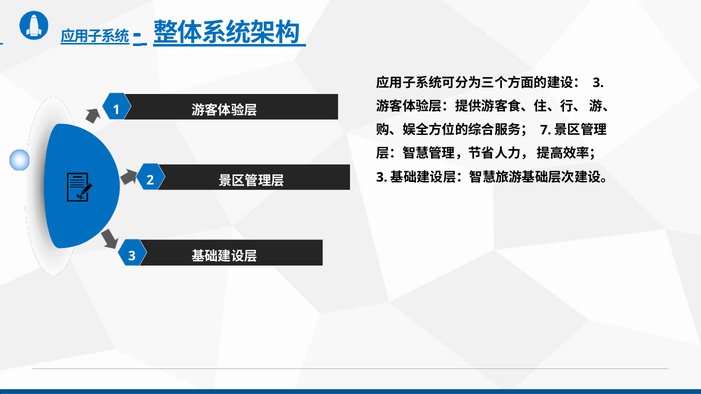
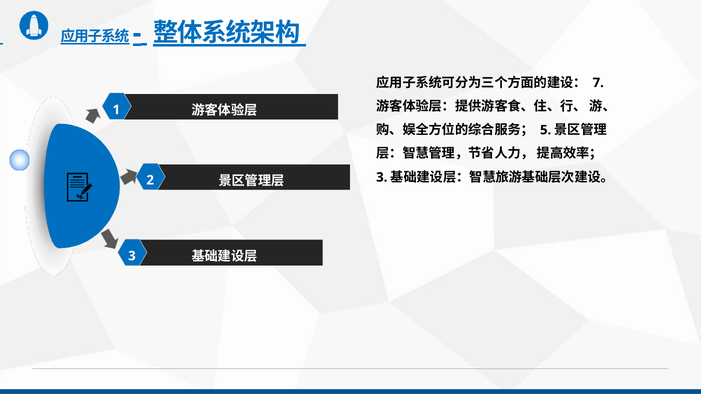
3: 3 -> 7 (598, 83)
7: 7 -> 5 (546, 130)
